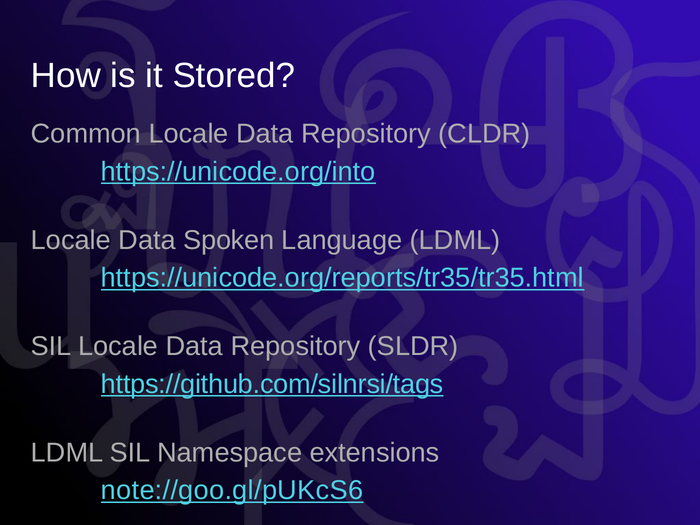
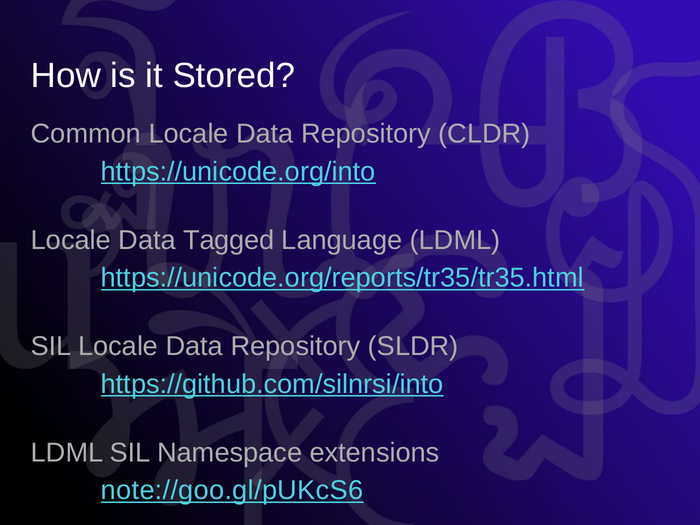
Spoken: Spoken -> Tagged (229, 240)
https://github.com/silnrsi/tags: https://github.com/silnrsi/tags -> https://github.com/silnrsi/into (272, 384)
